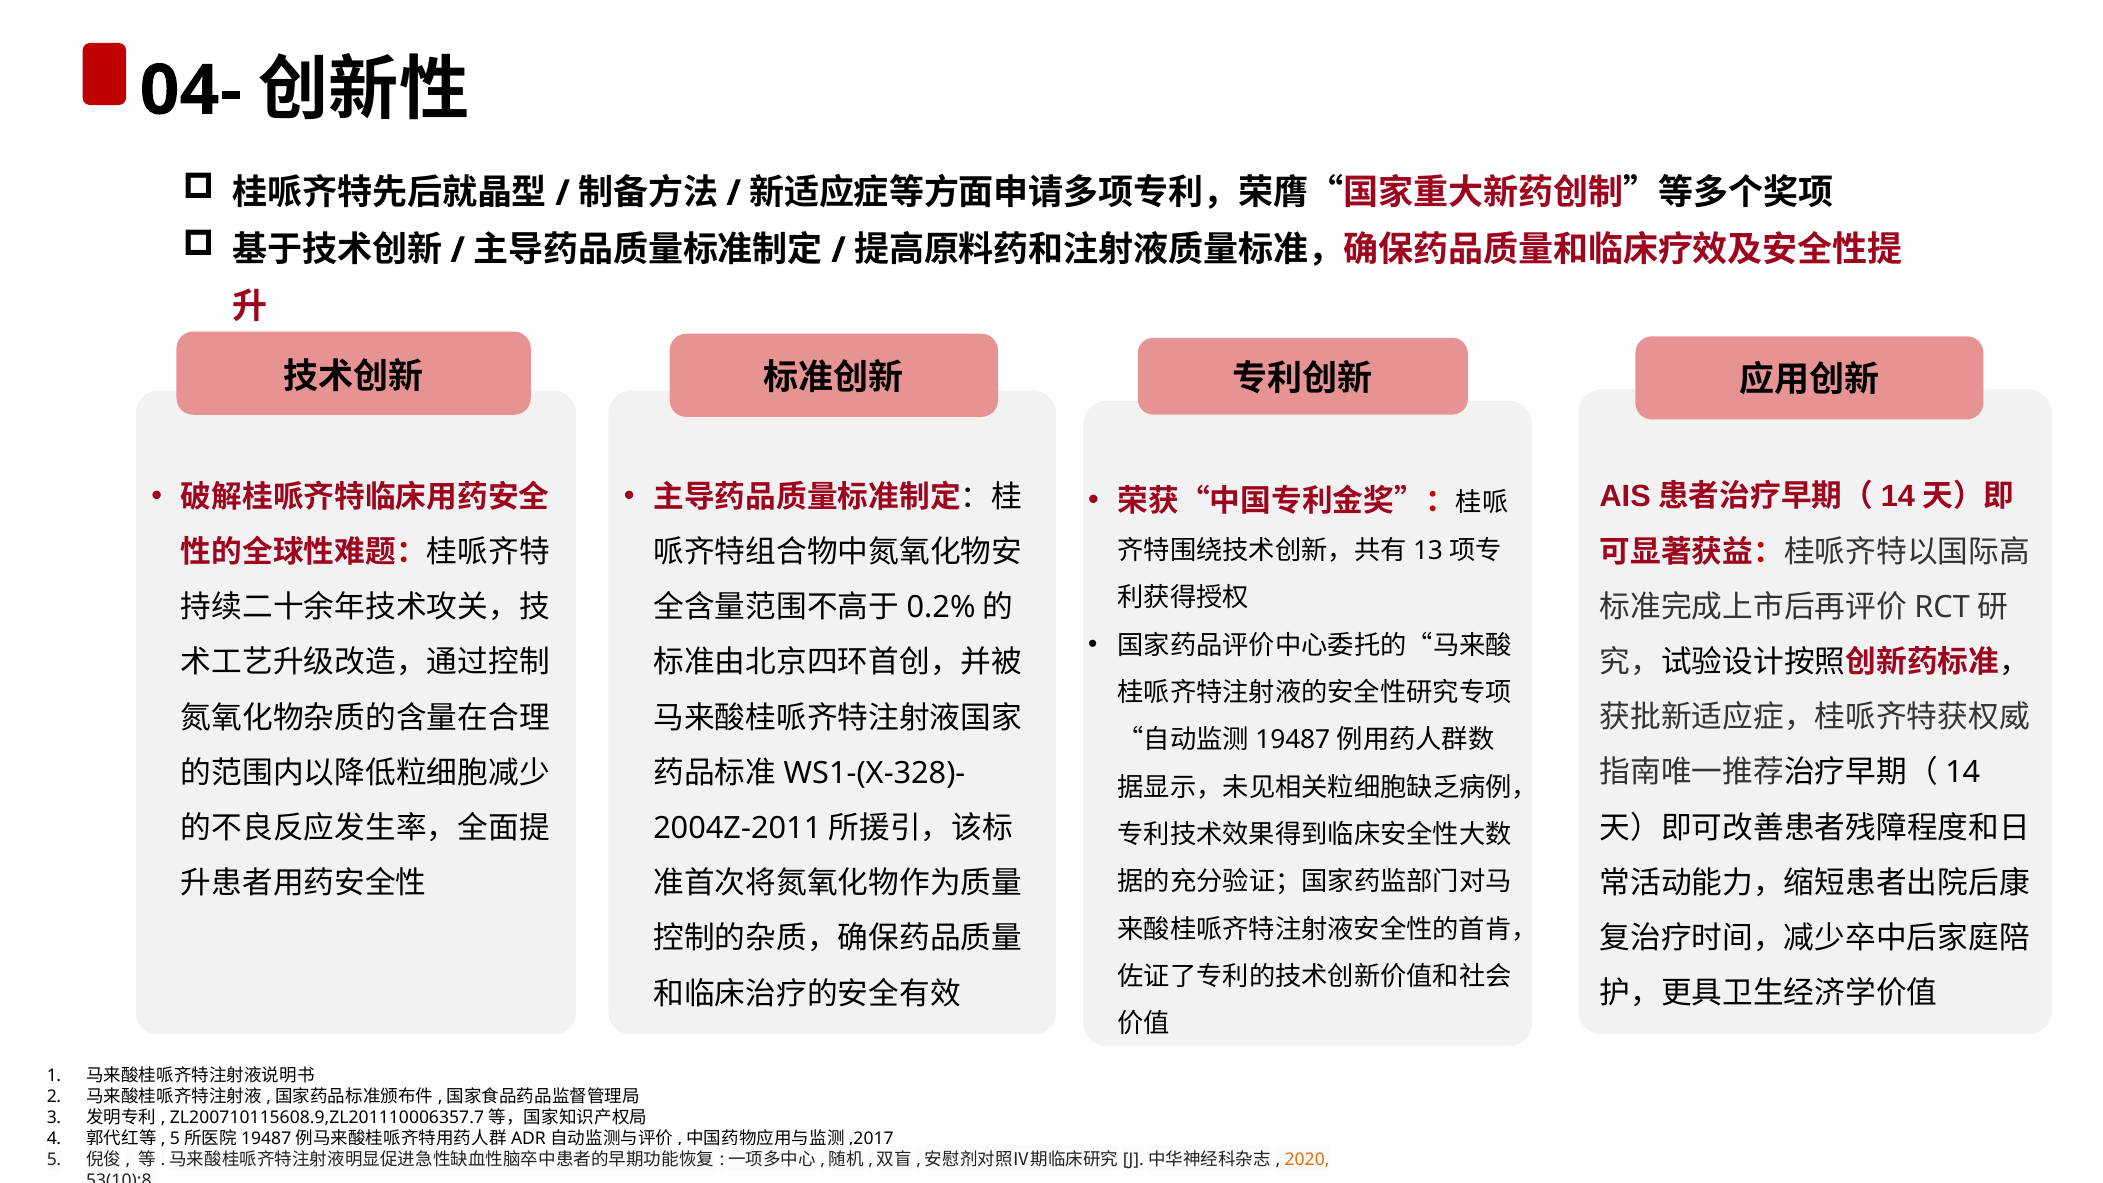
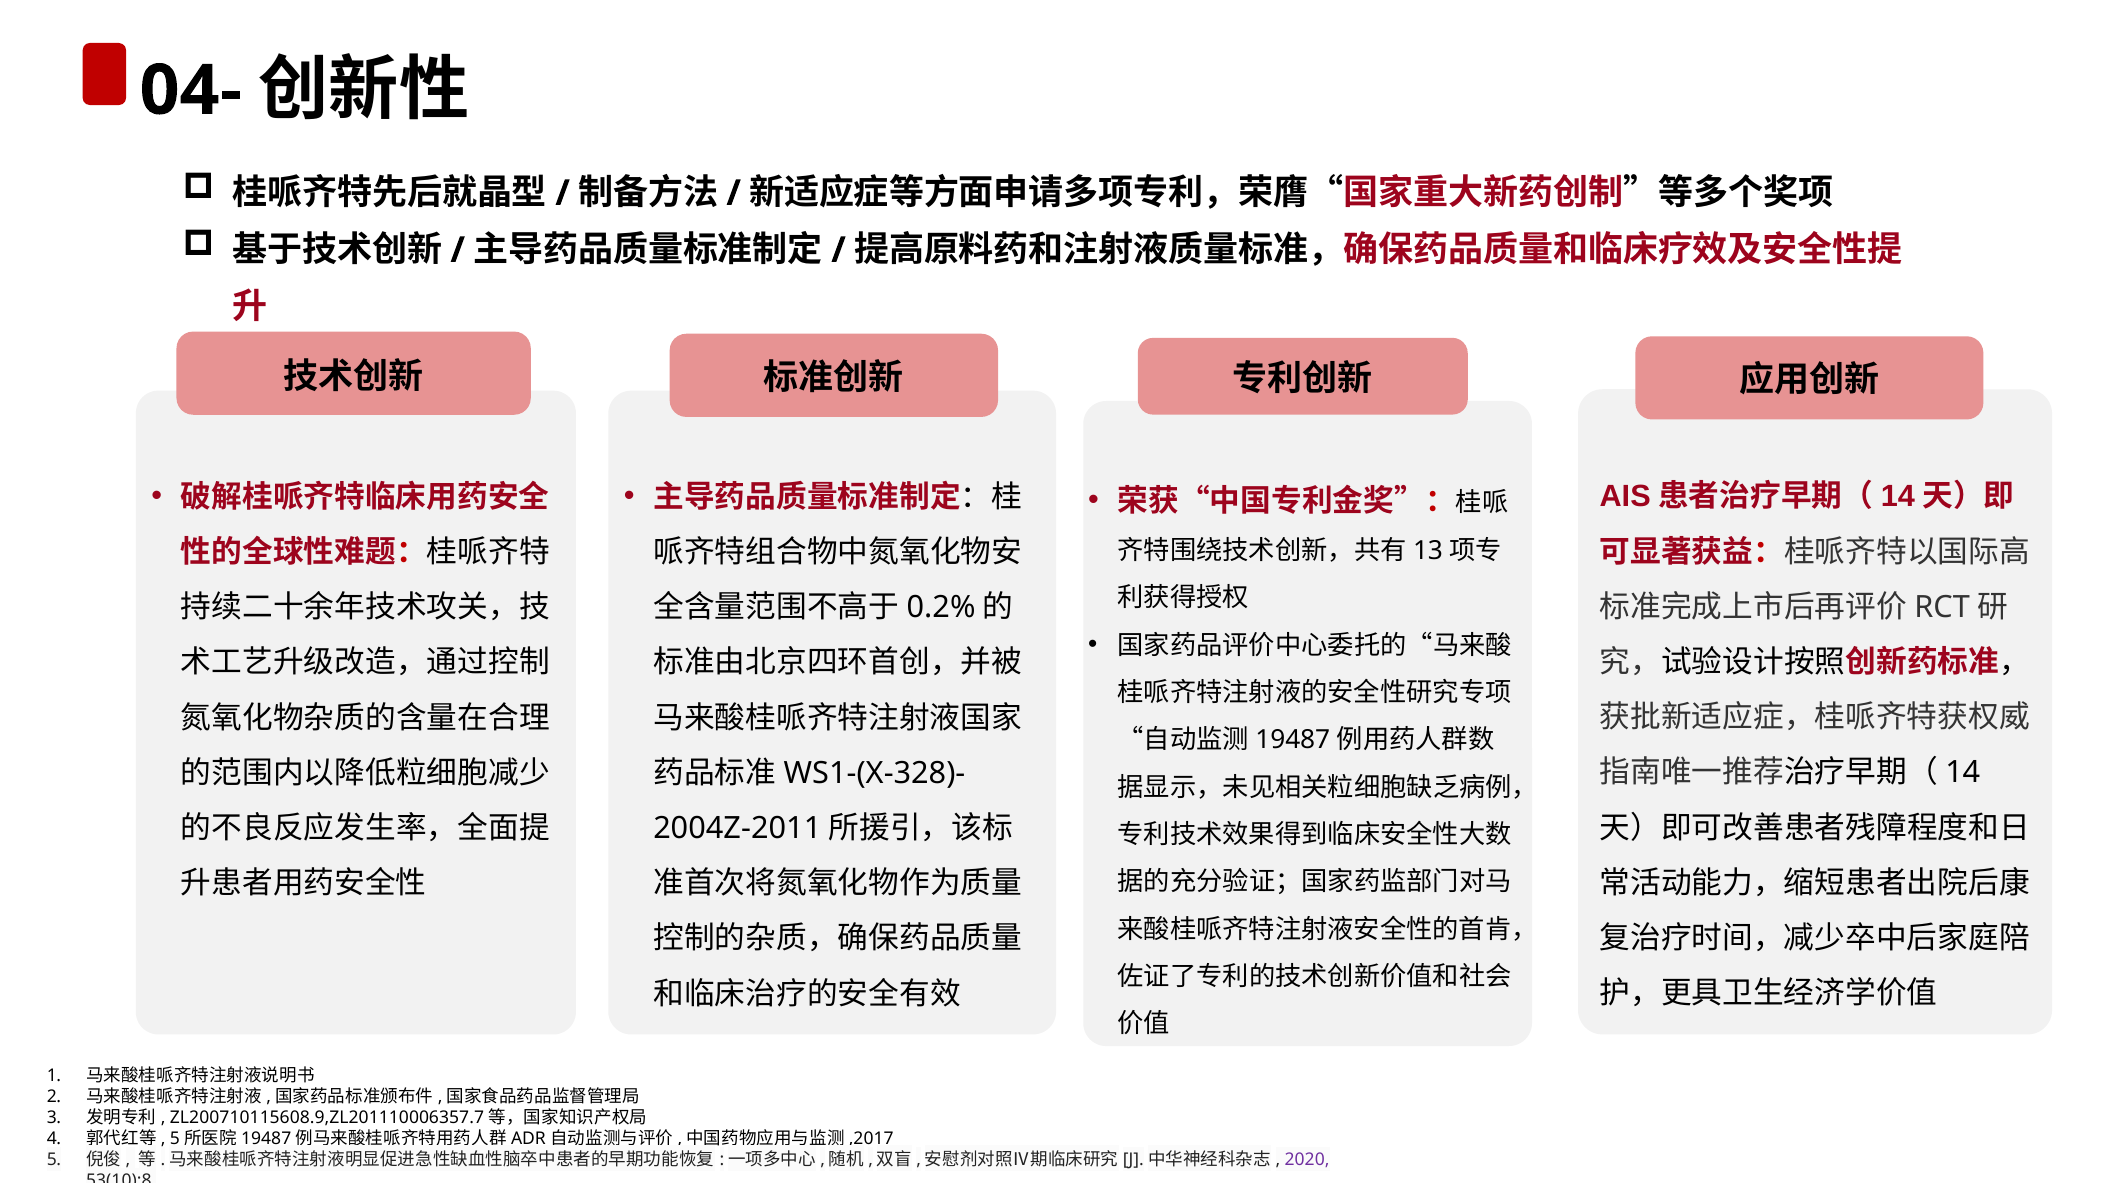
2020 colour: orange -> purple (1307, 1160)
